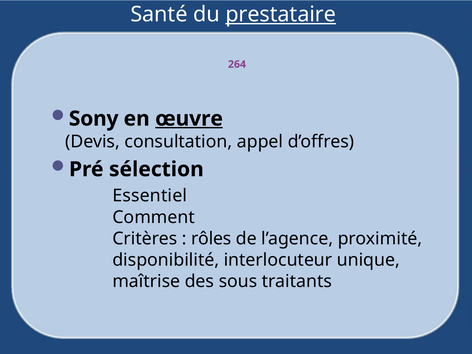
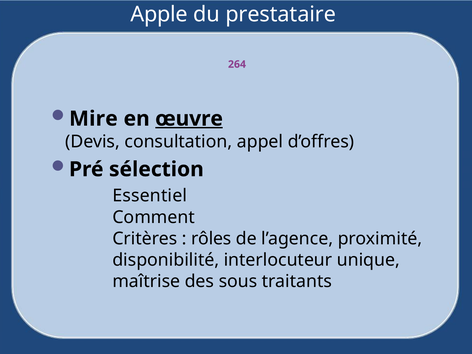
Santé: Santé -> Apple (159, 14)
prestataire underline: present -> none (281, 14)
Sony: Sony -> Mire (93, 119)
